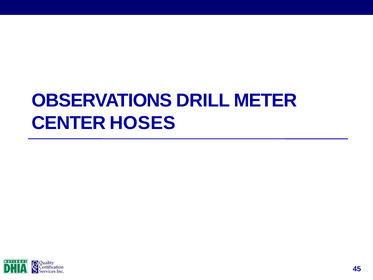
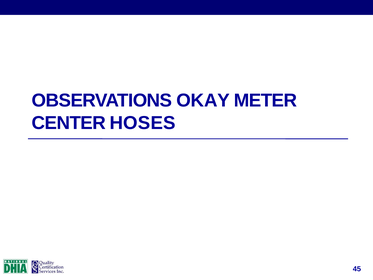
DRILL: DRILL -> OKAY (203, 100)
